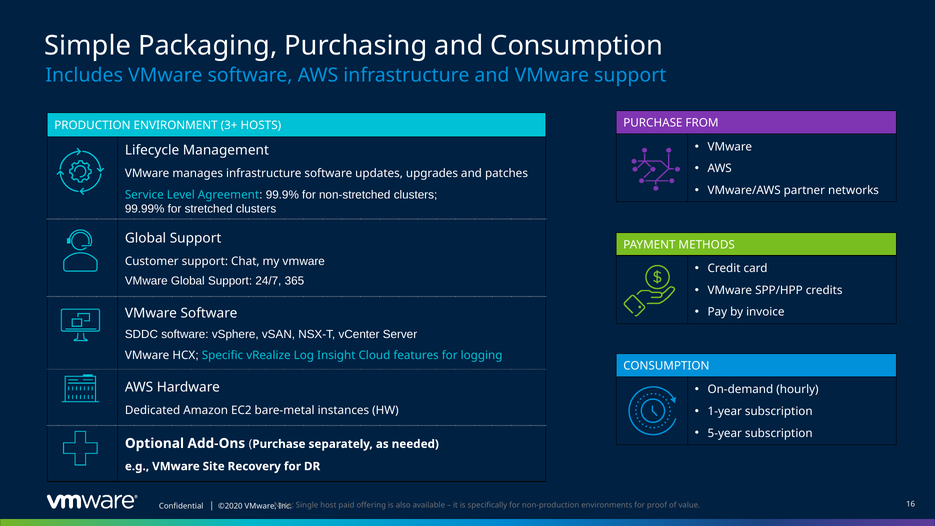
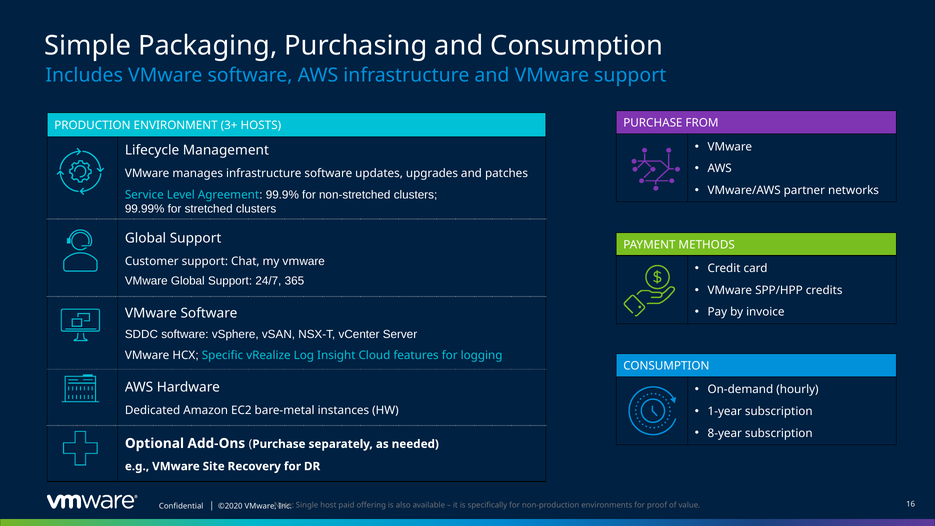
5-year: 5-year -> 8-year (725, 433)
